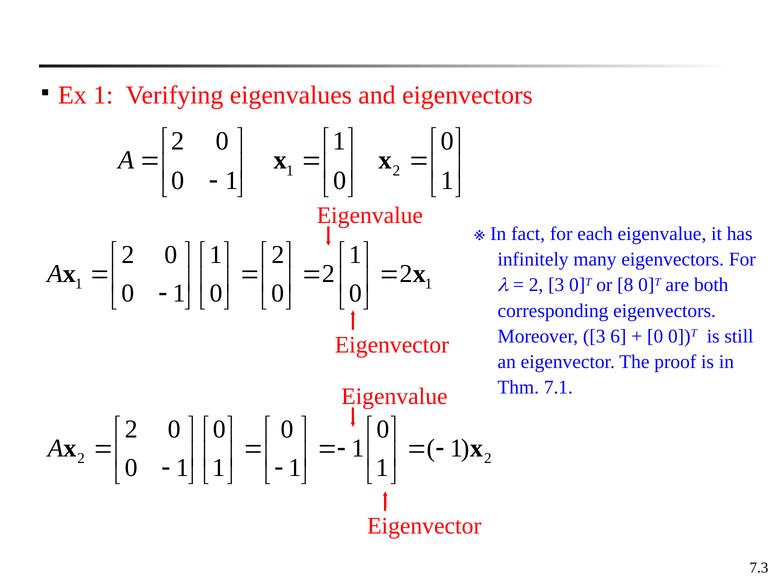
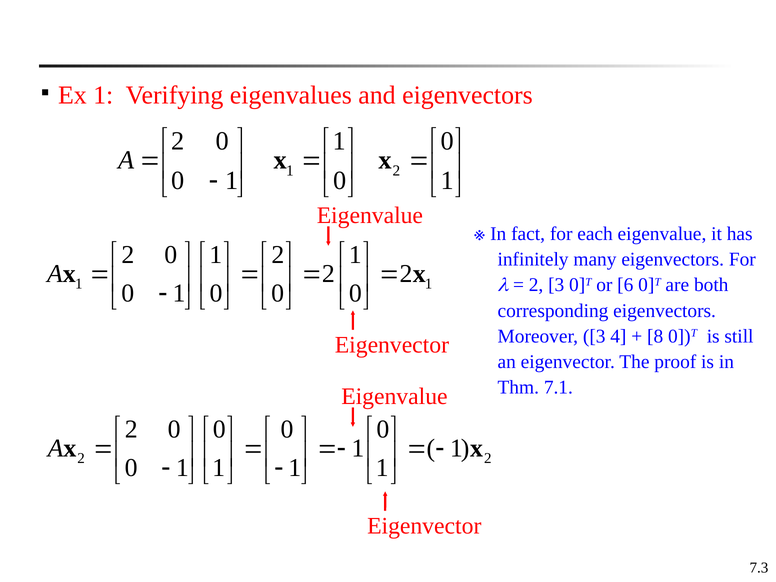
8: 8 -> 6 (625, 285)
6: 6 -> 4 (618, 336)
0: 0 -> 8 (655, 336)
